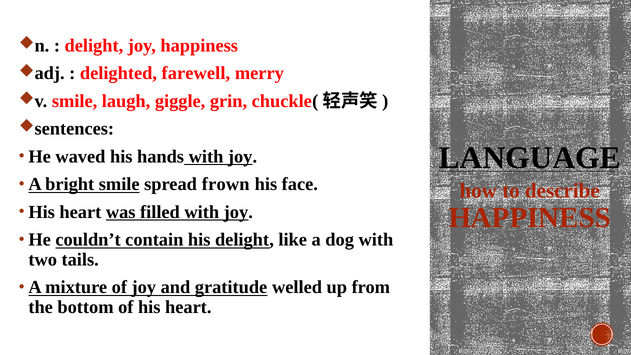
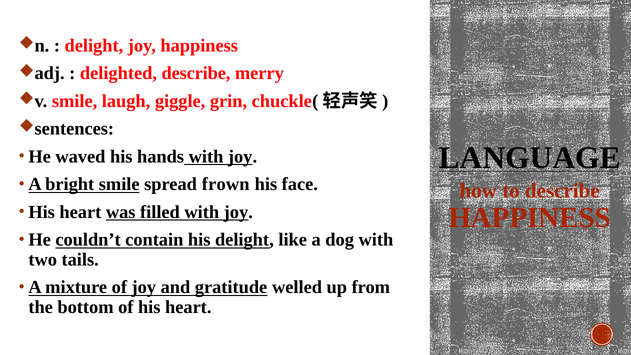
delighted farewell: farewell -> describe (196, 73)
